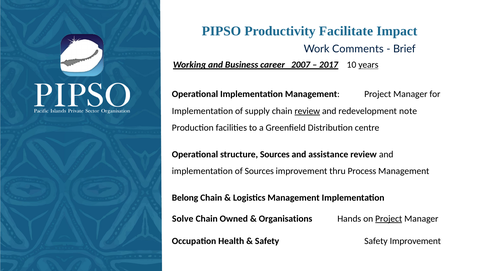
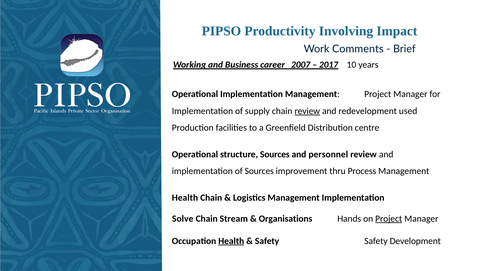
Facilitate: Facilitate -> Involving (346, 31)
years underline: present -> none (368, 65)
note: note -> used (408, 111)
assistance: assistance -> personnel (328, 154)
Belong: Belong -> Health (185, 197)
Owned: Owned -> Stream (234, 218)
Health underline: none -> present (231, 241)
Safety Improvement: Improvement -> Development (415, 241)
